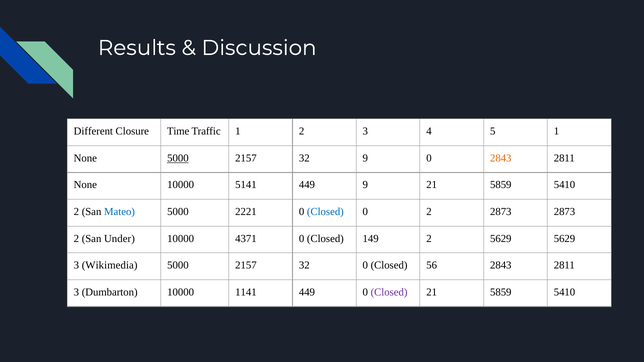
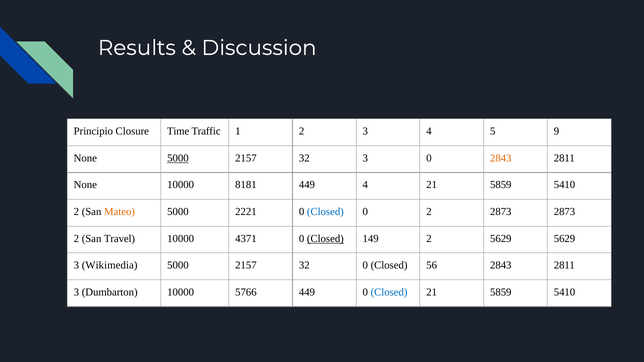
Different: Different -> Principio (93, 131)
5 1: 1 -> 9 (556, 131)
32 9: 9 -> 3 (365, 158)
5141: 5141 -> 8181 (246, 185)
449 9: 9 -> 4 (365, 185)
Mateo colour: blue -> orange (119, 212)
Under: Under -> Travel (120, 239)
Closed underline: none -> present (325, 239)
1141: 1141 -> 5766 (246, 292)
Closed colour: purple -> blue (389, 292)
